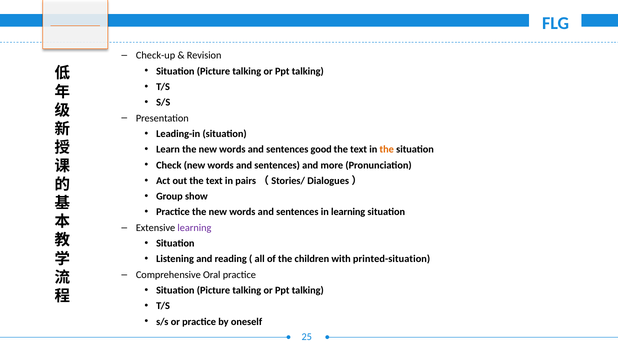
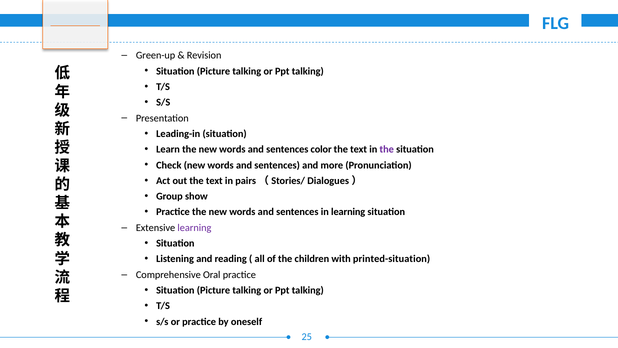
Check-up: Check-up -> Green-up (156, 55)
good: good -> color (321, 149)
the colour: orange -> purple (387, 149)
